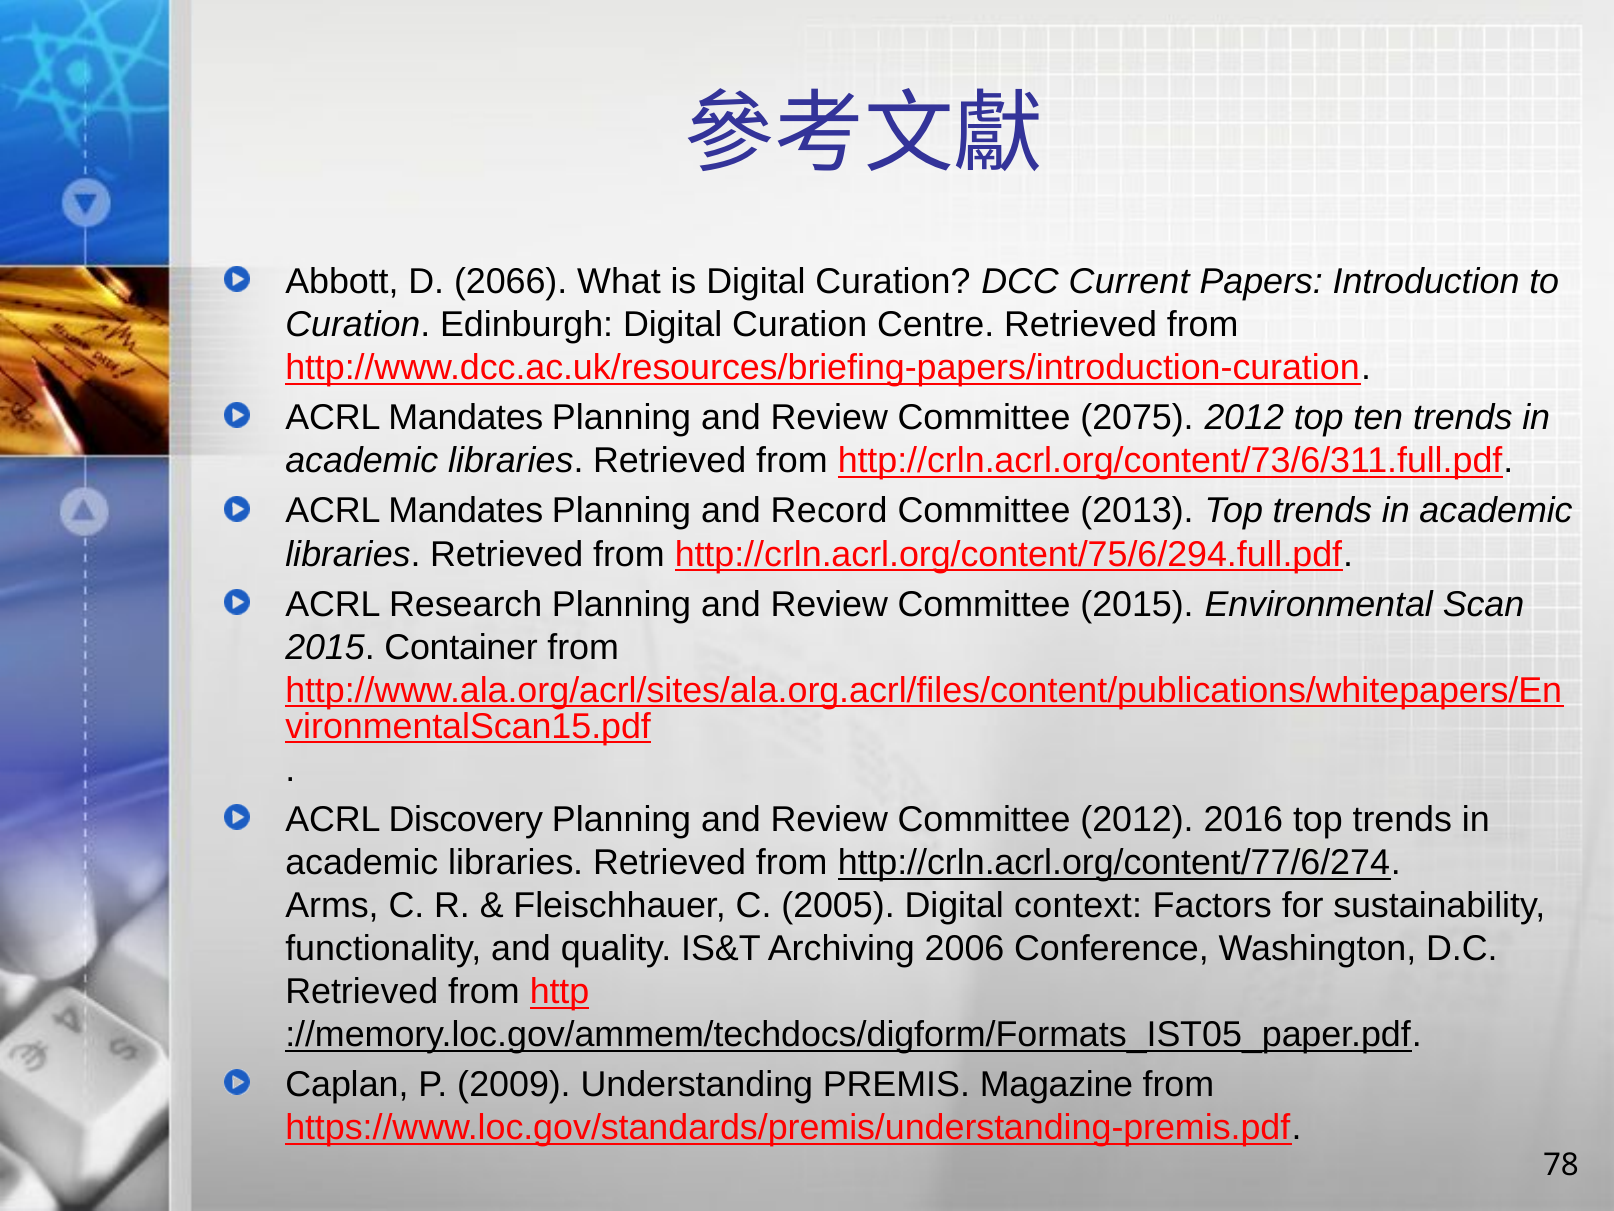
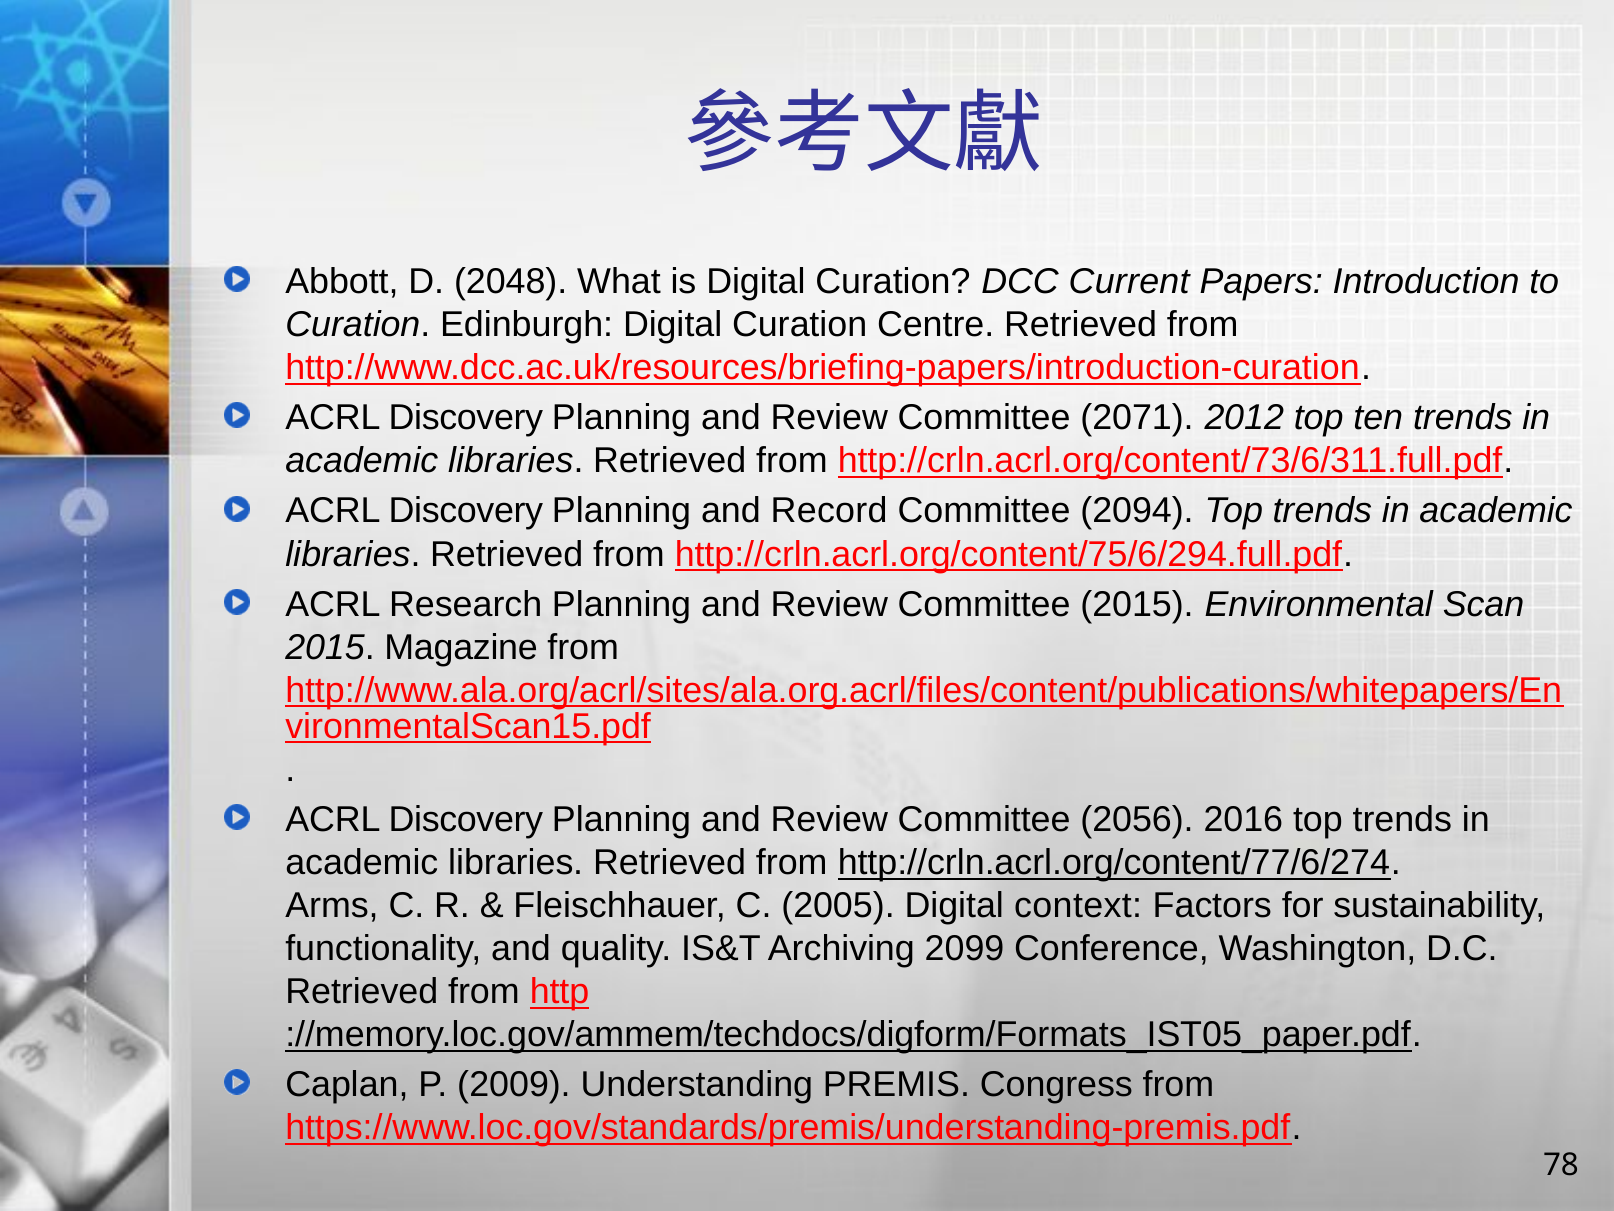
2066: 2066 -> 2048 (511, 281)
Mandates: Mandates -> Discovery (466, 418)
2075: 2075 -> 2071 (1137, 418)
Mandates: Mandates -> Discovery (466, 511)
2013: 2013 -> 2094 (1137, 511)
Container: Container -> Magazine (461, 647)
Committee 2012: 2012 -> 2056 (1137, 819)
2006: 2006 -> 2099 (965, 948)
Magazine: Magazine -> Congress (1056, 1085)
